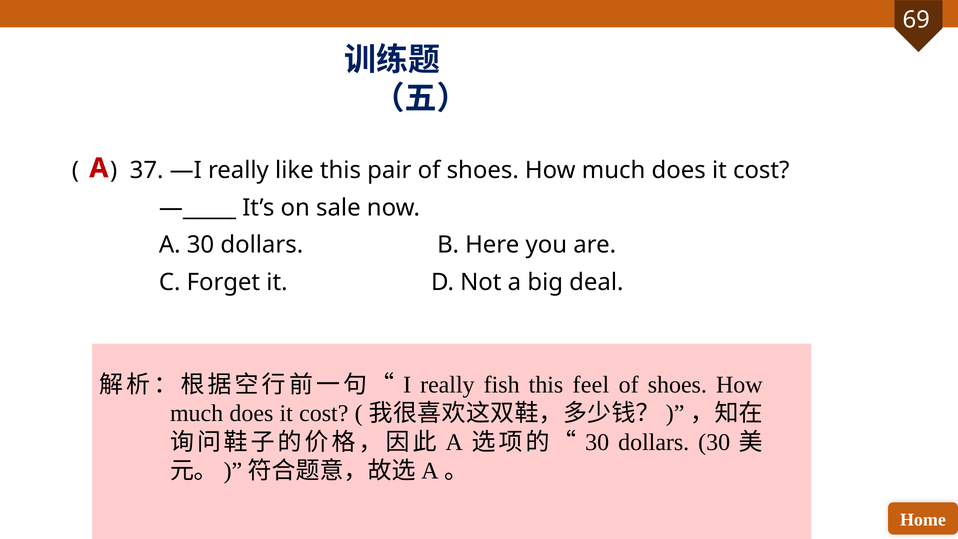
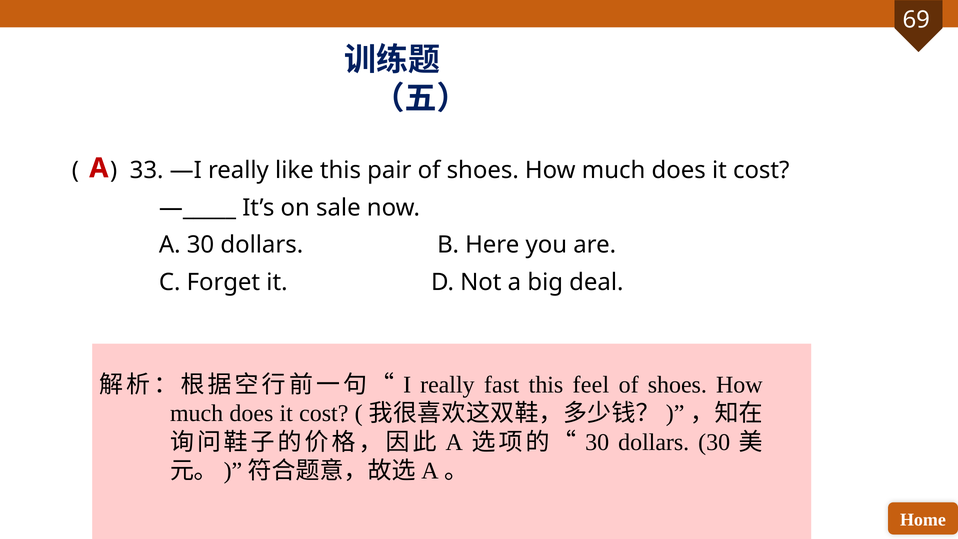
37: 37 -> 33 (147, 170)
fish: fish -> fast (502, 385)
